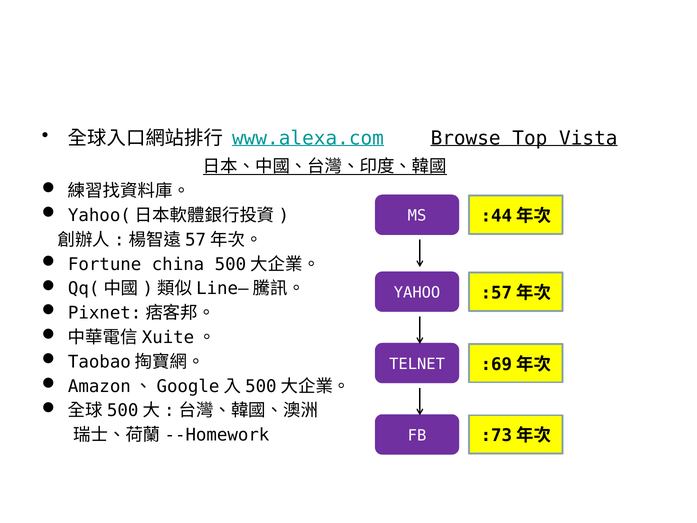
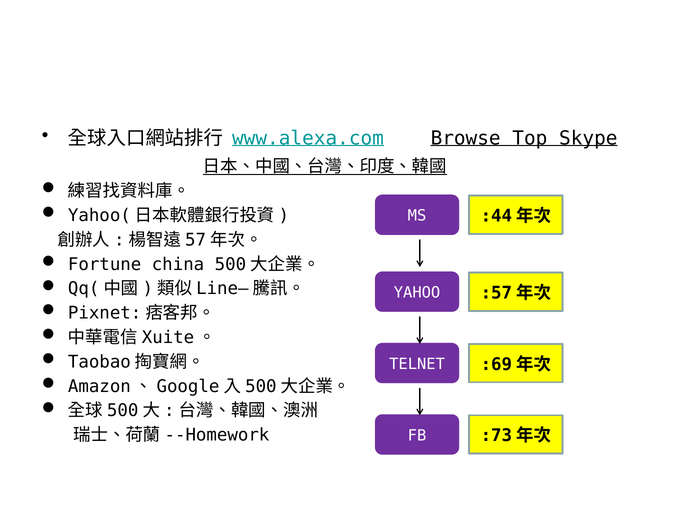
Vista: Vista -> Skype (588, 138)
